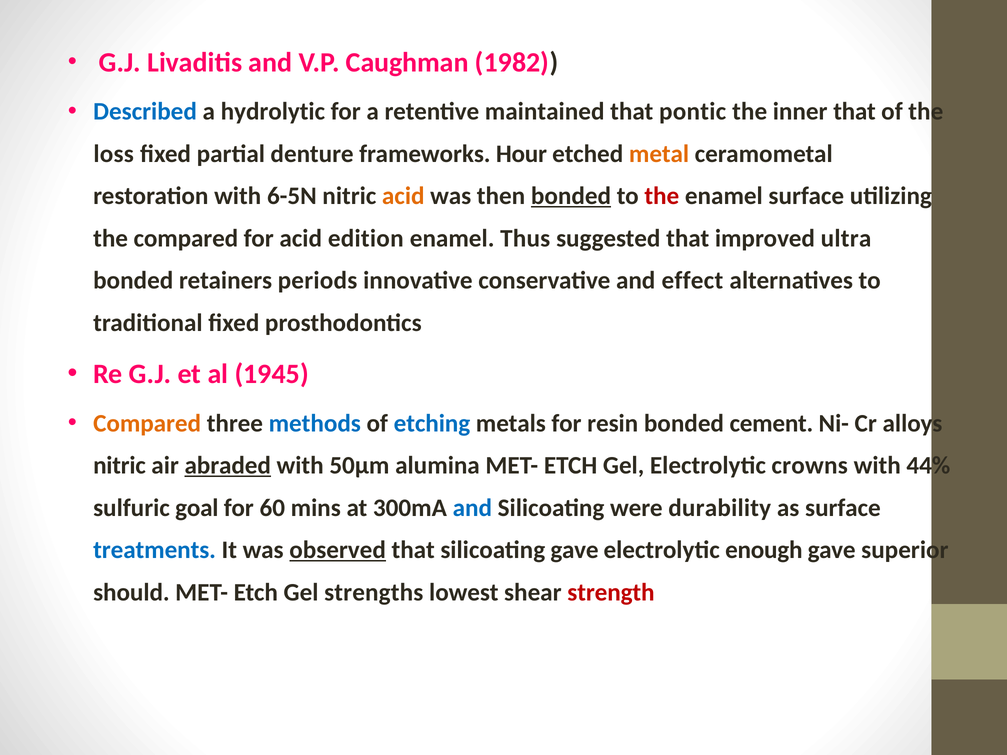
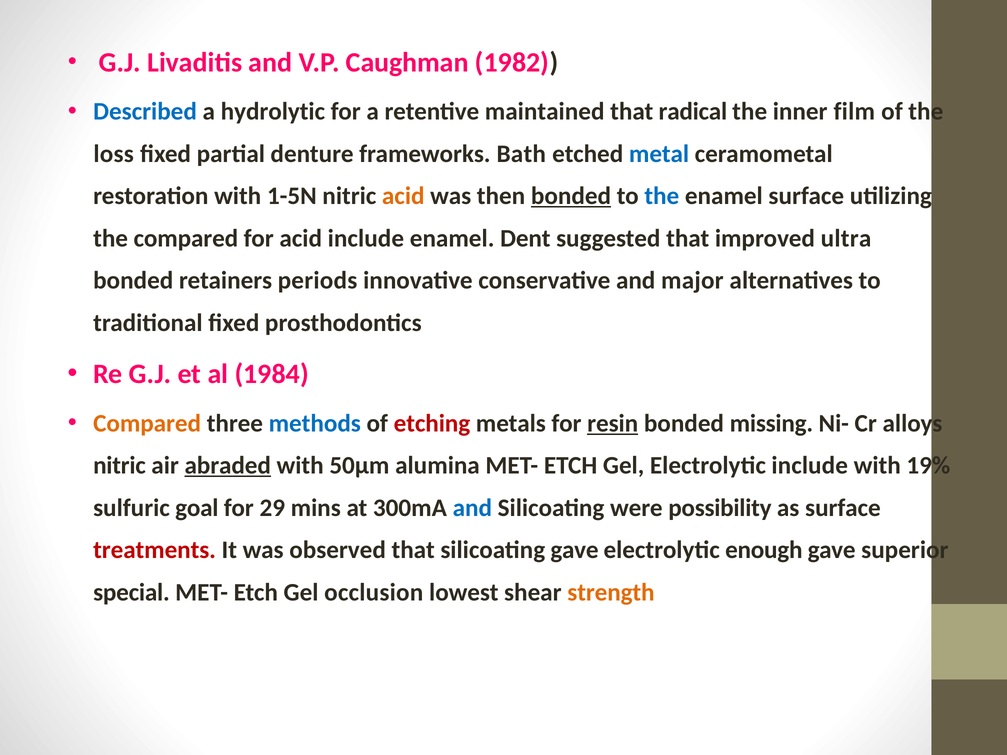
pontic: pontic -> radical (693, 112)
inner that: that -> film (854, 112)
Hour: Hour -> Bath (521, 154)
metal colour: orange -> blue (659, 154)
6-5N: 6-5N -> 1-5N (292, 196)
the colour: red -> blue (662, 196)
acid edition: edition -> include (366, 238)
Thus: Thus -> Dent (525, 238)
effect: effect -> major (692, 281)
1945: 1945 -> 1984 (272, 374)
etching colour: blue -> red (432, 423)
resin underline: none -> present (613, 423)
cement: cement -> missing (771, 423)
Electrolytic crowns: crowns -> include (810, 466)
44%: 44% -> 19% (928, 466)
60: 60 -> 29 (272, 508)
durability: durability -> possibility (720, 508)
treatments colour: blue -> red (155, 550)
observed underline: present -> none (338, 550)
should: should -> special (131, 592)
strengths: strengths -> occlusion (374, 592)
strength colour: red -> orange (611, 592)
